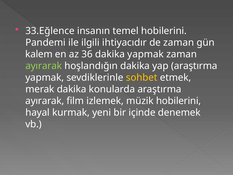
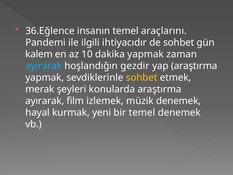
33.Eğlence: 33.Eğlence -> 36.Eğlence (50, 31)
temel hobilerini: hobilerini -> araçlarını (164, 31)
de zaman: zaman -> sohbet (179, 42)
36: 36 -> 10 (87, 54)
ayırarak colour: light green -> light blue (44, 66)
hoşlandığın dakika: dakika -> gezdir (135, 66)
merak dakika: dakika -> şeyleri (72, 89)
müzik hobilerini: hobilerini -> denemek (179, 101)
bir içinde: içinde -> temel (142, 112)
